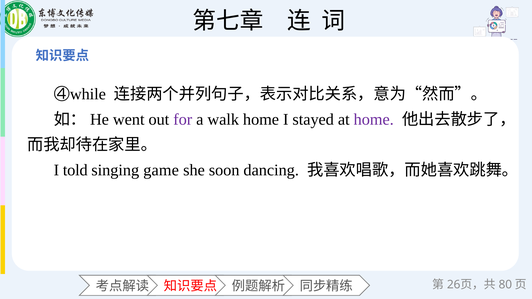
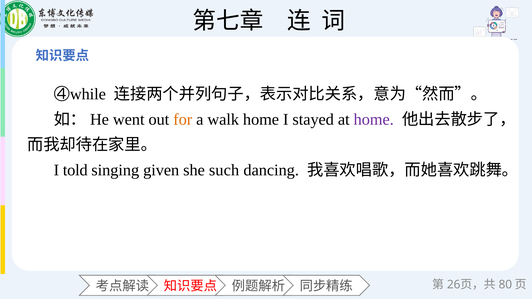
for colour: purple -> orange (183, 120)
game: game -> given (161, 170)
soon: soon -> such (224, 170)
